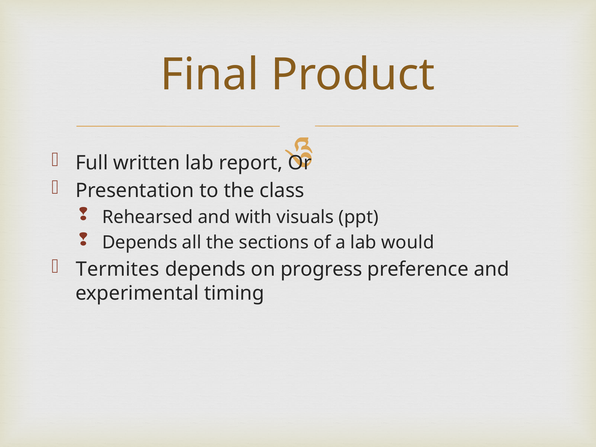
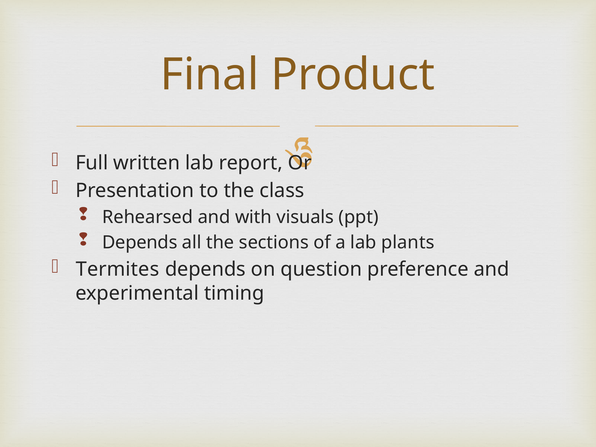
would: would -> plants (408, 242)
progress: progress -> question (321, 269)
